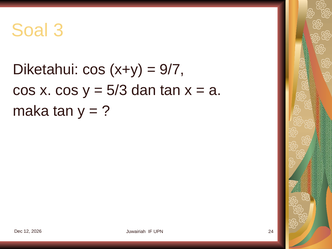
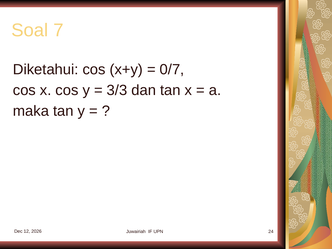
3: 3 -> 7 (58, 30)
9/7: 9/7 -> 0/7 (172, 70)
5/3: 5/3 -> 3/3 (117, 90)
